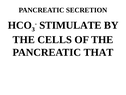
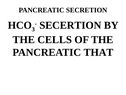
STIMULATE: STIMULATE -> SECERTION (70, 25)
